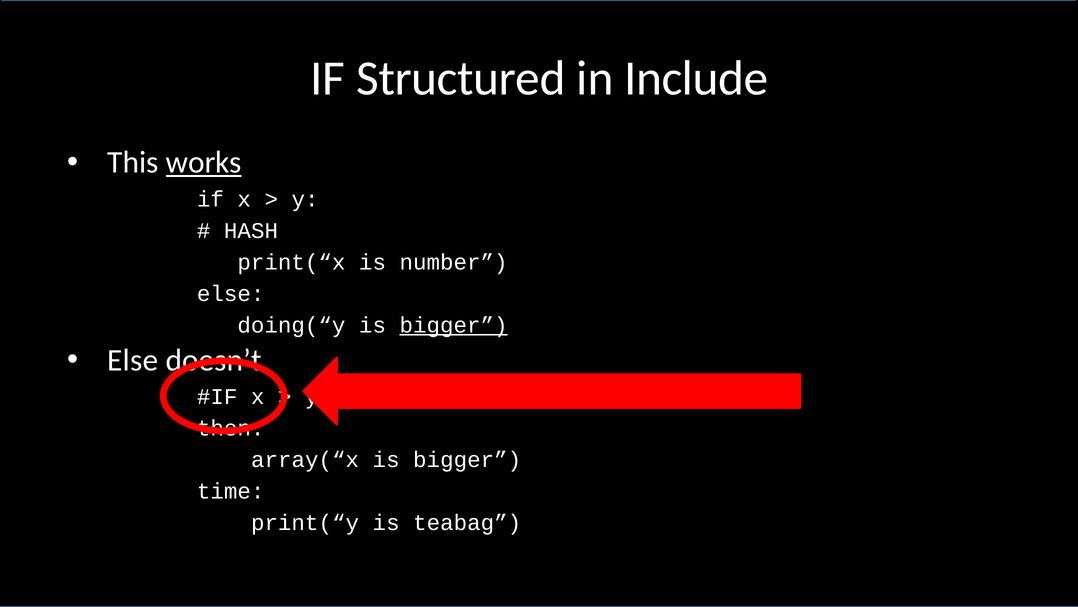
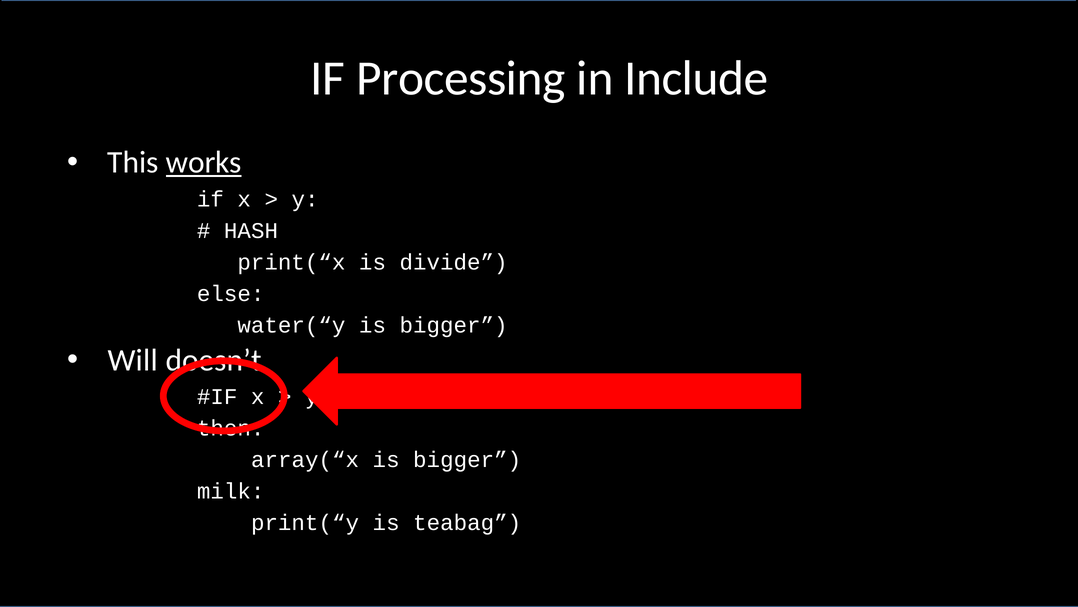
Structured: Structured -> Processing (461, 78)
number: number -> divide (454, 262)
doing(“y: doing(“y -> water(“y (291, 325)
bigger underline: present -> none (454, 325)
Else: Else -> Will (133, 360)
time: time -> milk (231, 491)
